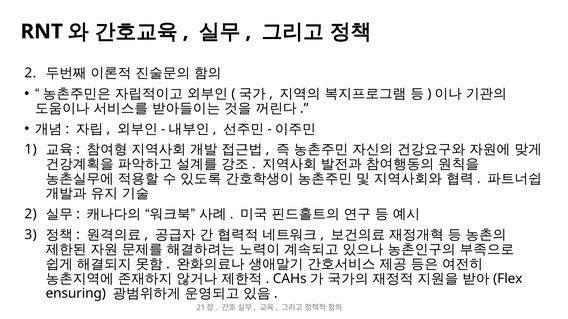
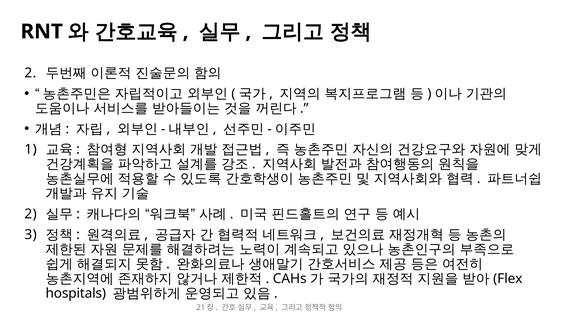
ensuring: ensuring -> hospitals (76, 294)
